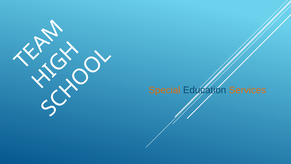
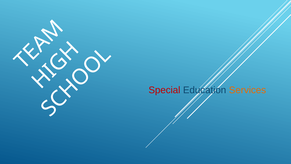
Special colour: orange -> red (164, 90)
